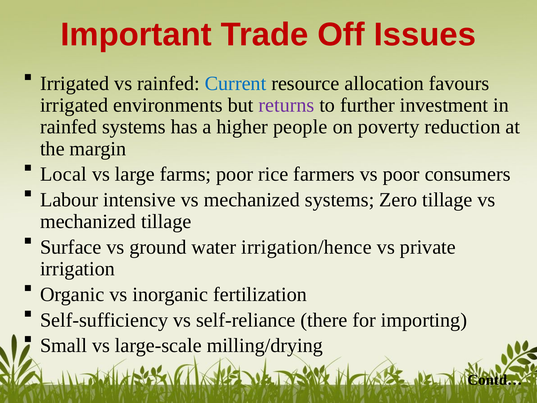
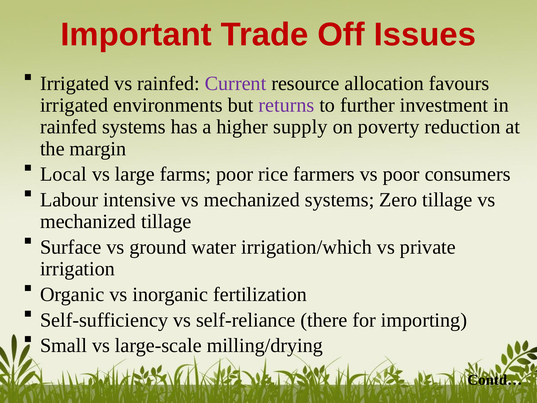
Current colour: blue -> purple (236, 83)
people: people -> supply (300, 127)
irrigation/hence: irrigation/hence -> irrigation/which (307, 247)
